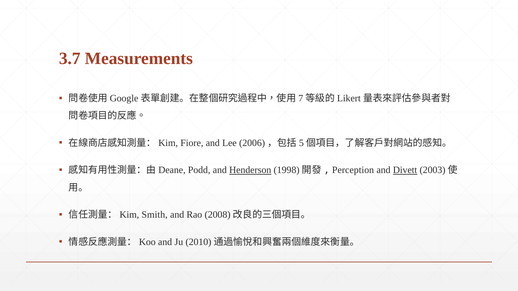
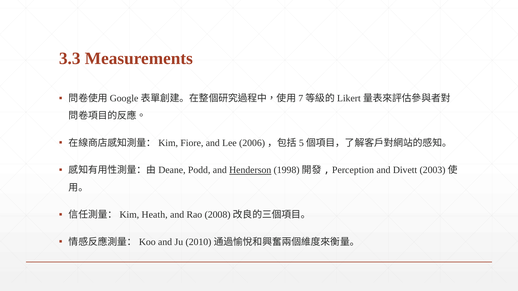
3.7: 3.7 -> 3.3 (70, 59)
Divett underline: present -> none (405, 170)
Smith: Smith -> Heath (155, 215)
